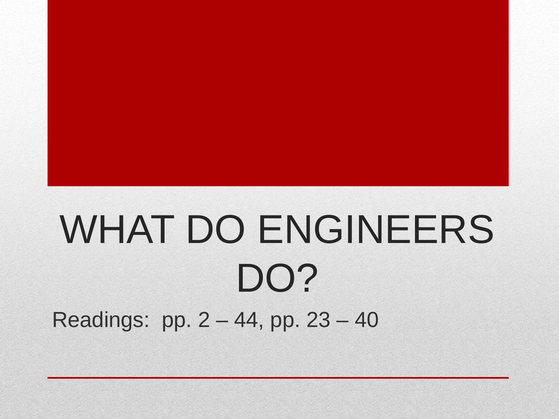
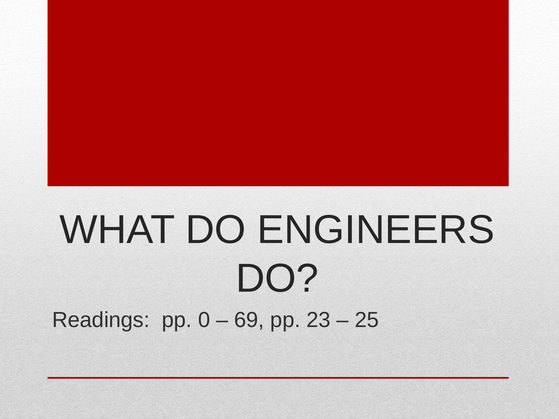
2: 2 -> 0 (204, 320)
44: 44 -> 69 (249, 320)
40: 40 -> 25 (367, 320)
